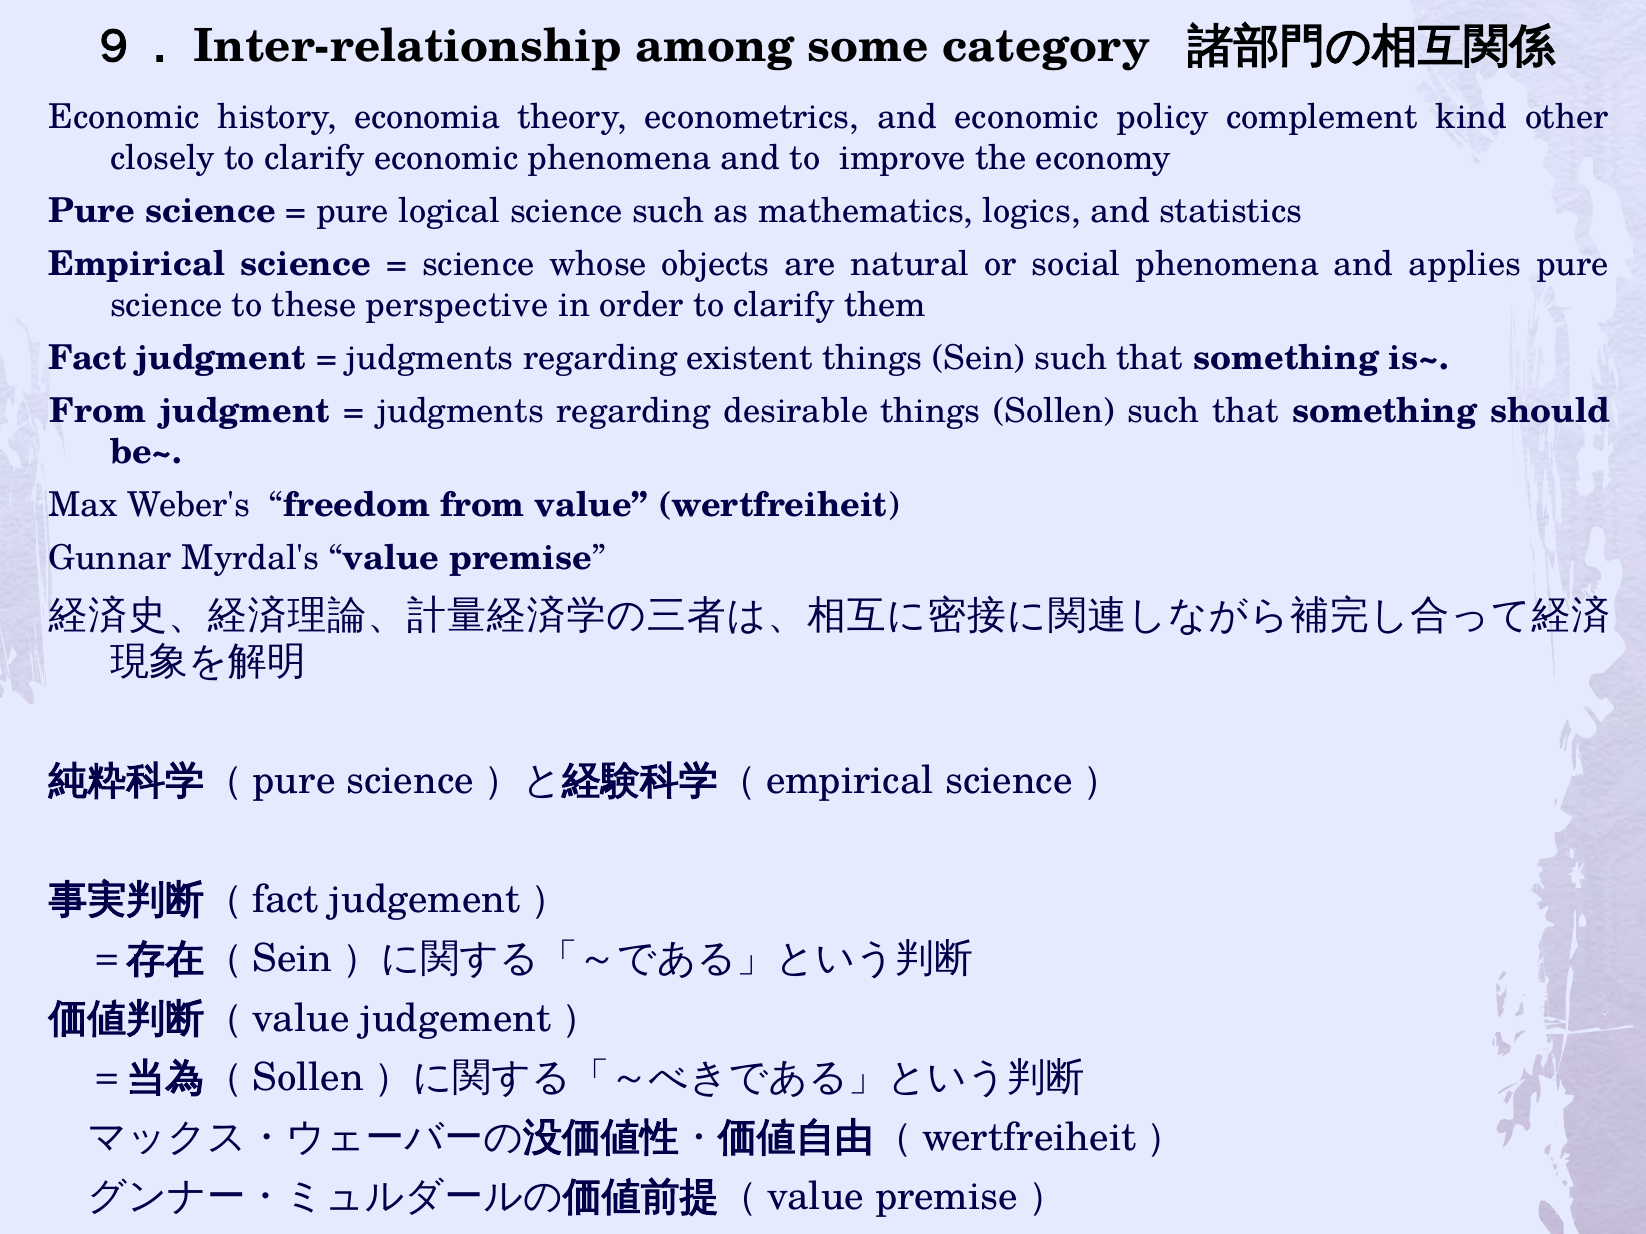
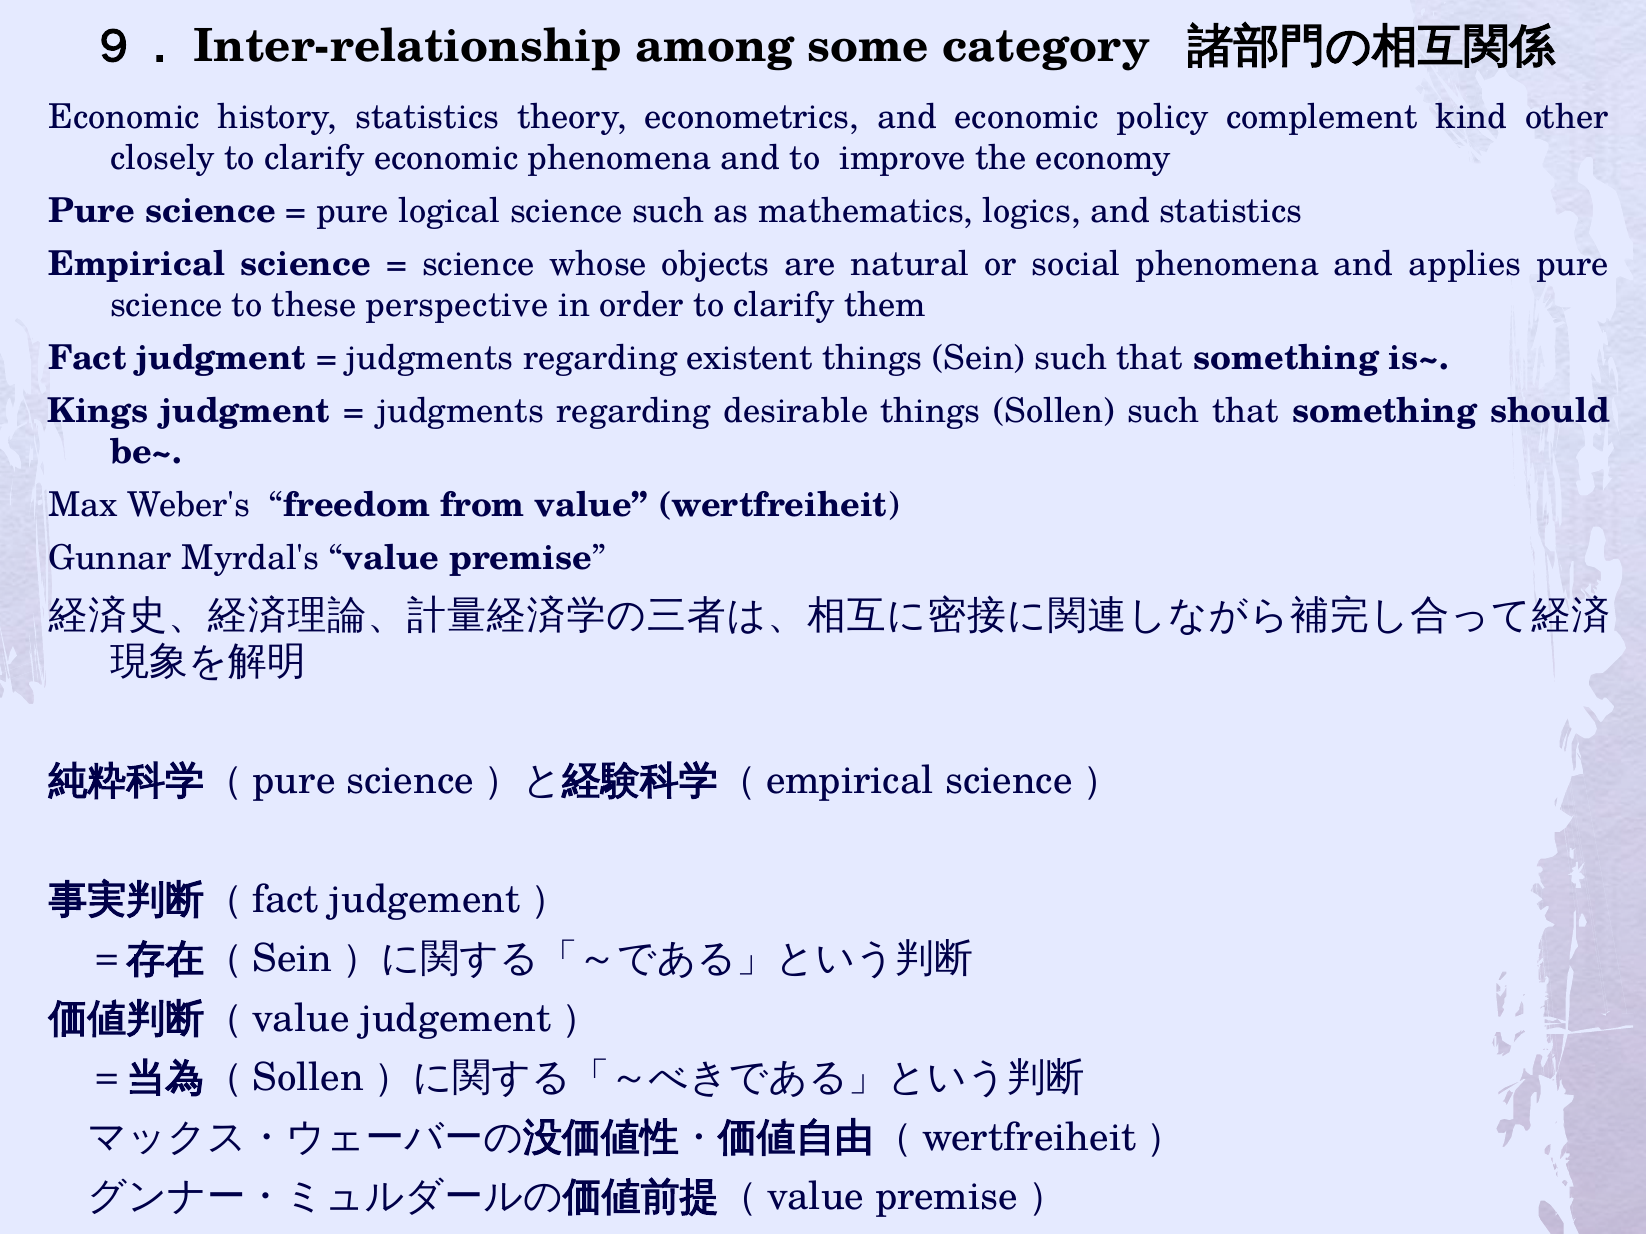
history economia: economia -> statistics (427, 117)
From: From -> Kings (98, 411)
